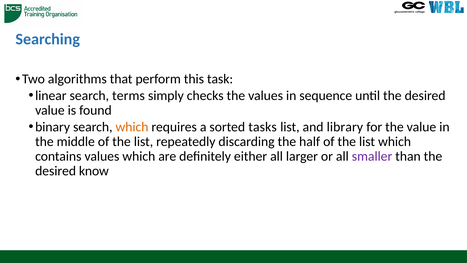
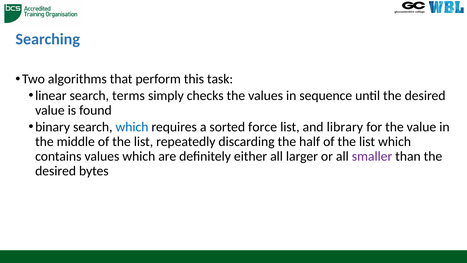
which colour: orange -> blue (132, 127)
tasks: tasks -> force (263, 127)
know: know -> bytes (94, 171)
